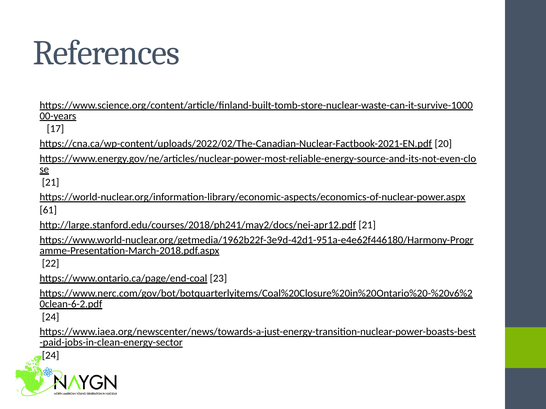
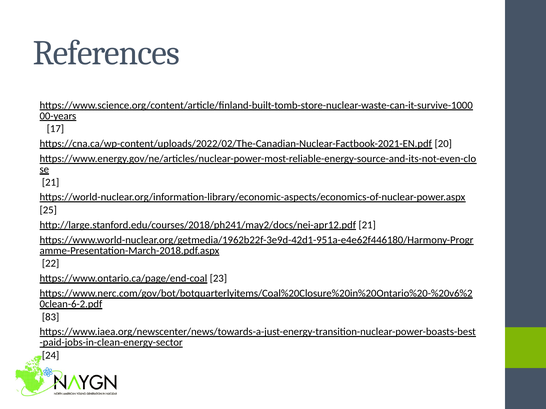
61: 61 -> 25 (48, 210)
24: 24 -> 83 (51, 317)
